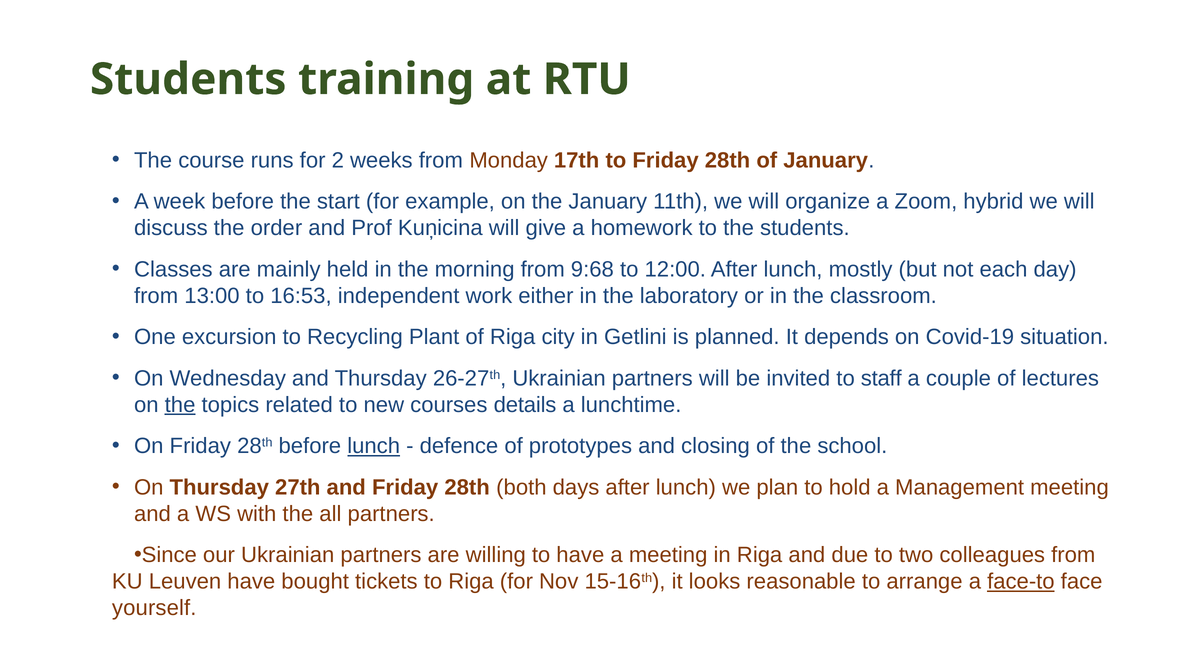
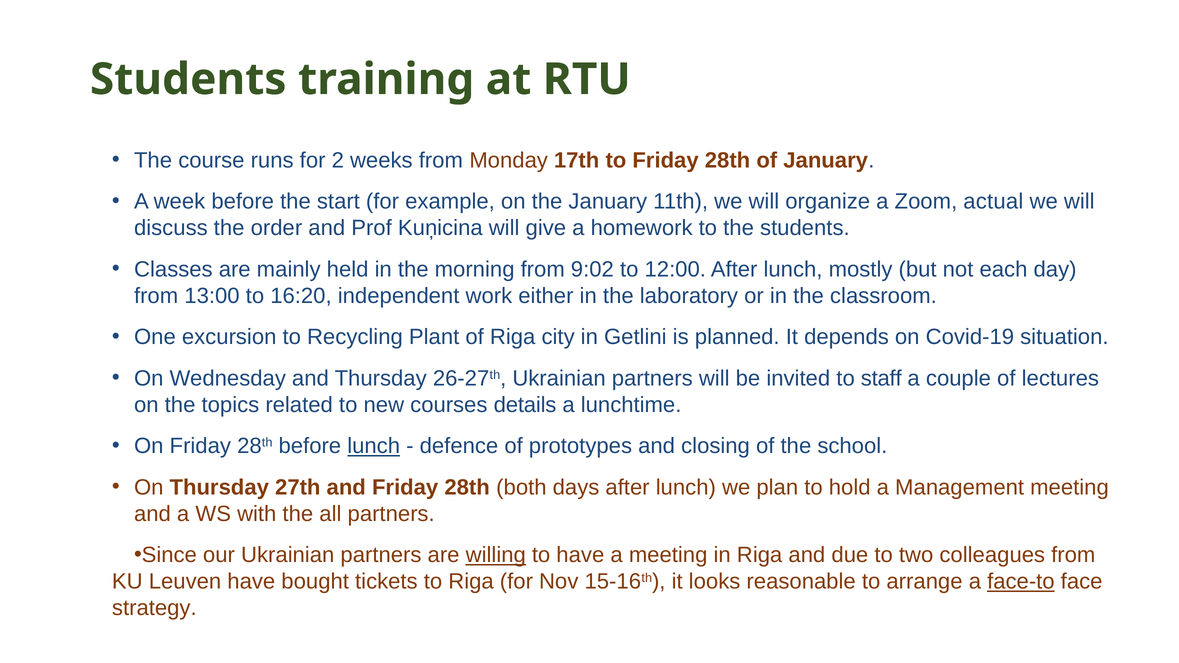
hybrid: hybrid -> actual (993, 202)
9:68: 9:68 -> 9:02 (592, 269)
16:53: 16:53 -> 16:20 (301, 296)
the underline: present -> none (180, 405)
willing underline: none -> present (496, 555)
yourself: yourself -> strategy (154, 608)
